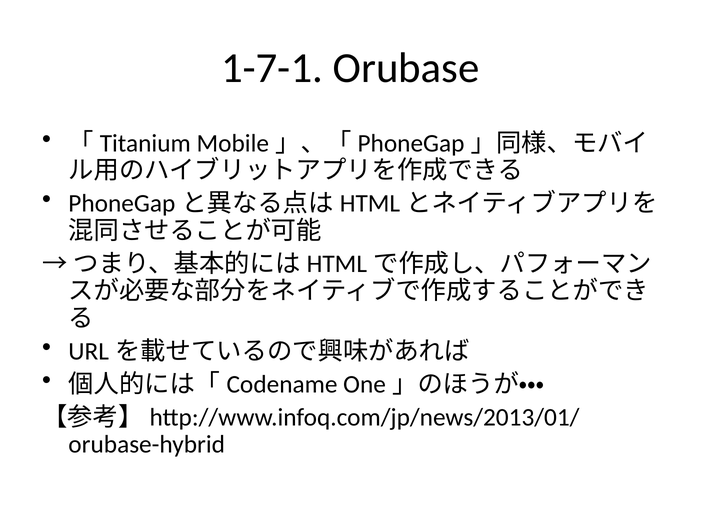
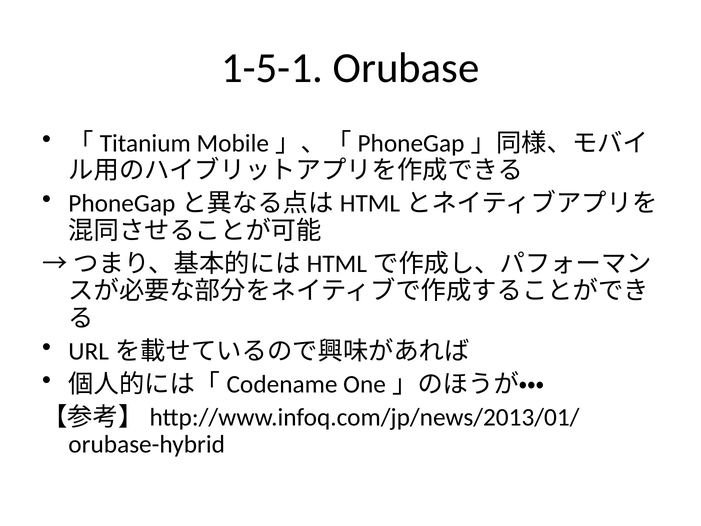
1-7-1: 1-7-1 -> 1-5-1 (272, 68)
